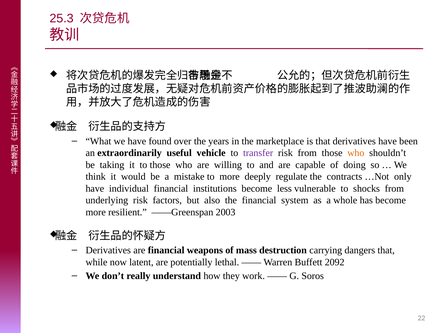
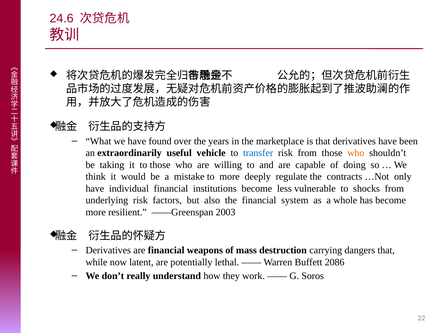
25.3: 25.3 -> 24.6 (62, 19)
transfer colour: purple -> blue (258, 153)
2092: 2092 -> 2086 (335, 262)
